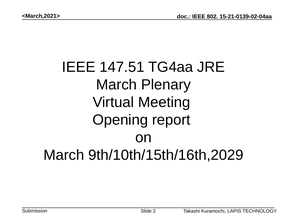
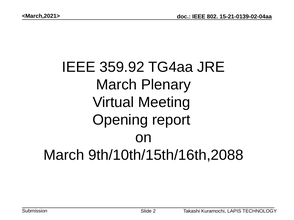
147.51: 147.51 -> 359.92 (122, 67)
9th/10th/15th/16th,2029: 9th/10th/15th/16th,2029 -> 9th/10th/15th/16th,2088 (166, 155)
